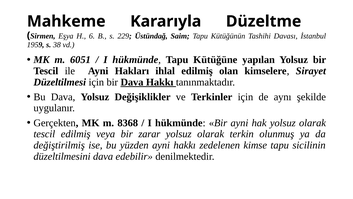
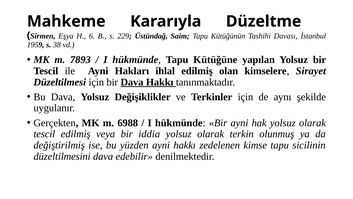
6051: 6051 -> 7893 (80, 60)
8368: 8368 -> 6988 (128, 123)
zarar: zarar -> iddia (149, 134)
